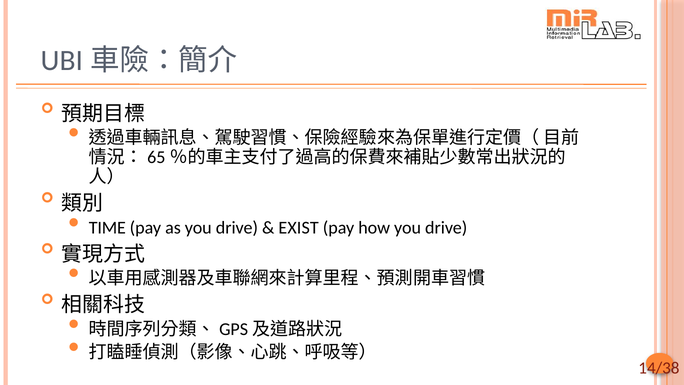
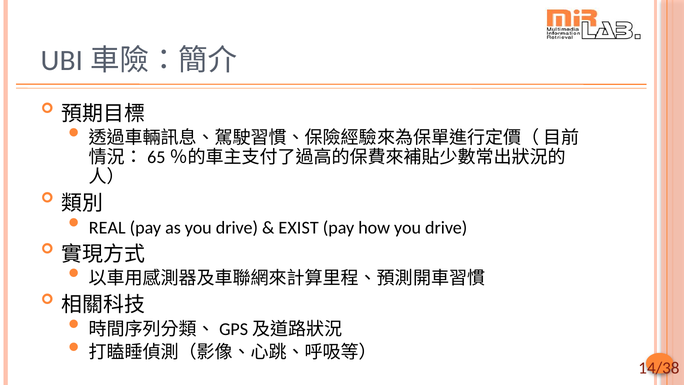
TIME: TIME -> REAL (107, 228)
